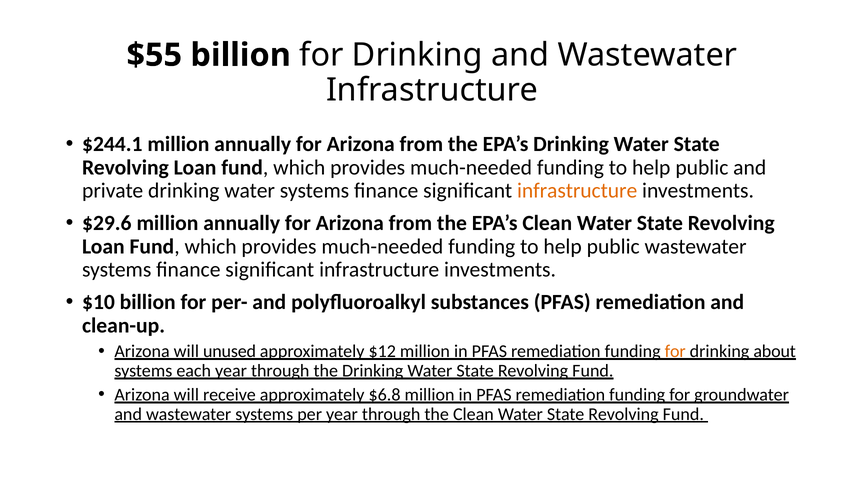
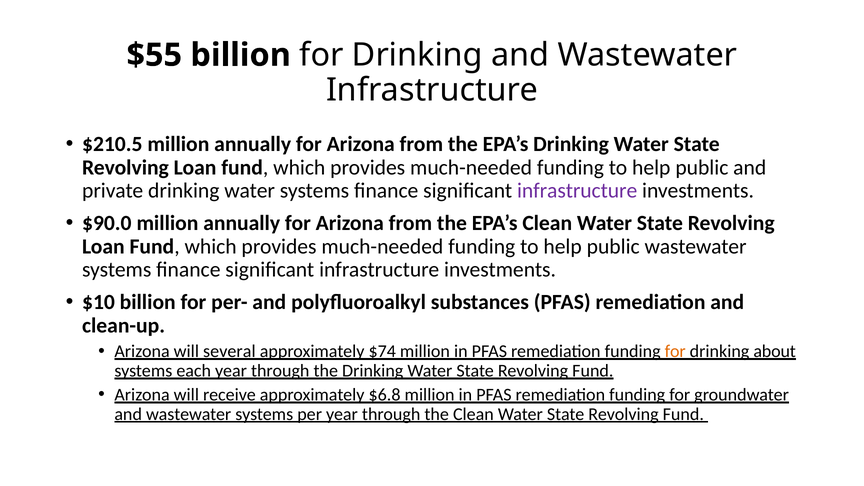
$244.1: $244.1 -> $210.5 (112, 144)
infrastructure colour: orange -> purple (577, 191)
$29.6: $29.6 -> $90.0 (107, 223)
unused: unused -> several (229, 351)
$12: $12 -> $74 (382, 351)
